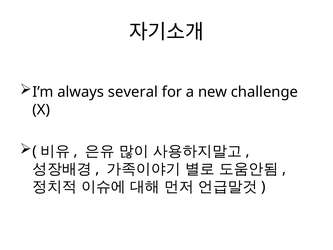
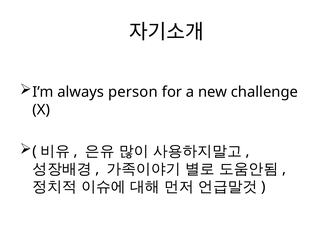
several: several -> person (133, 92)
